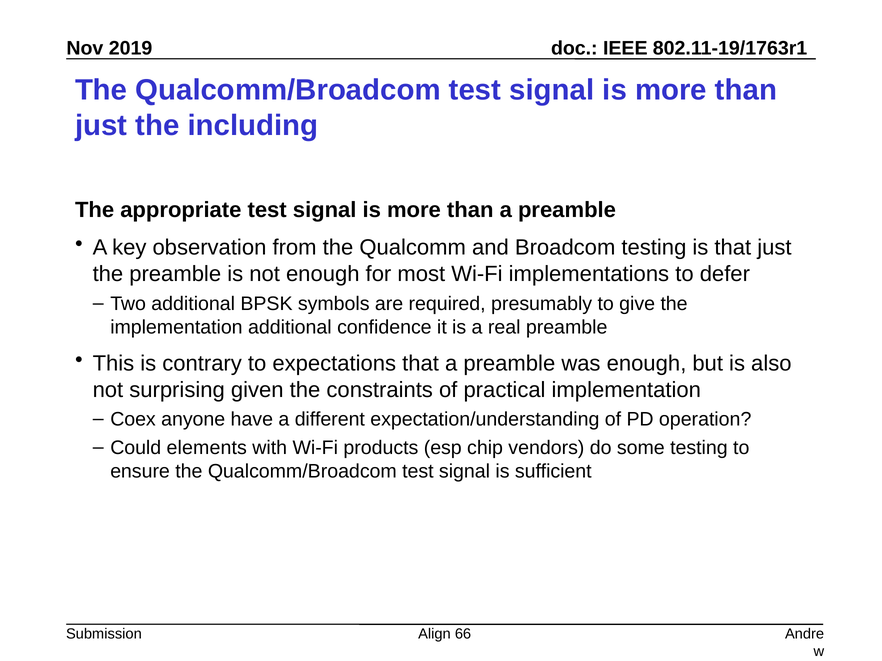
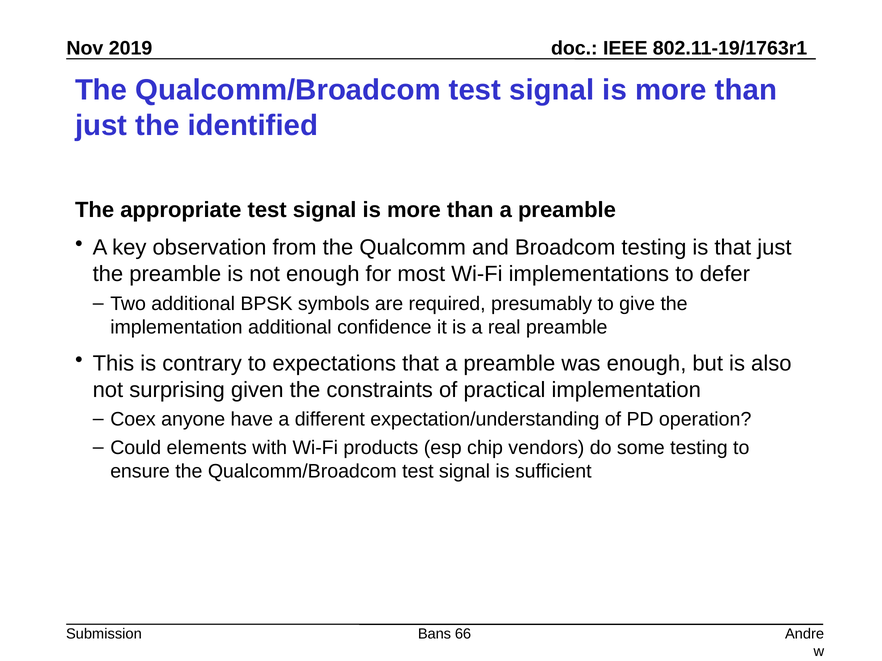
including: including -> identified (253, 126)
Align: Align -> Bans (434, 634)
